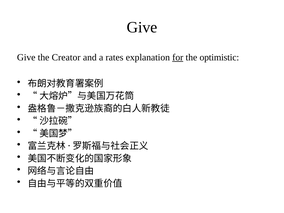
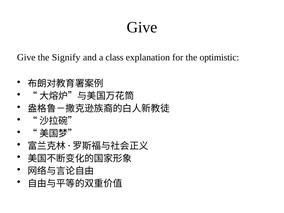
Creator: Creator -> Signify (66, 57)
rates: rates -> class (115, 57)
for underline: present -> none (178, 57)
